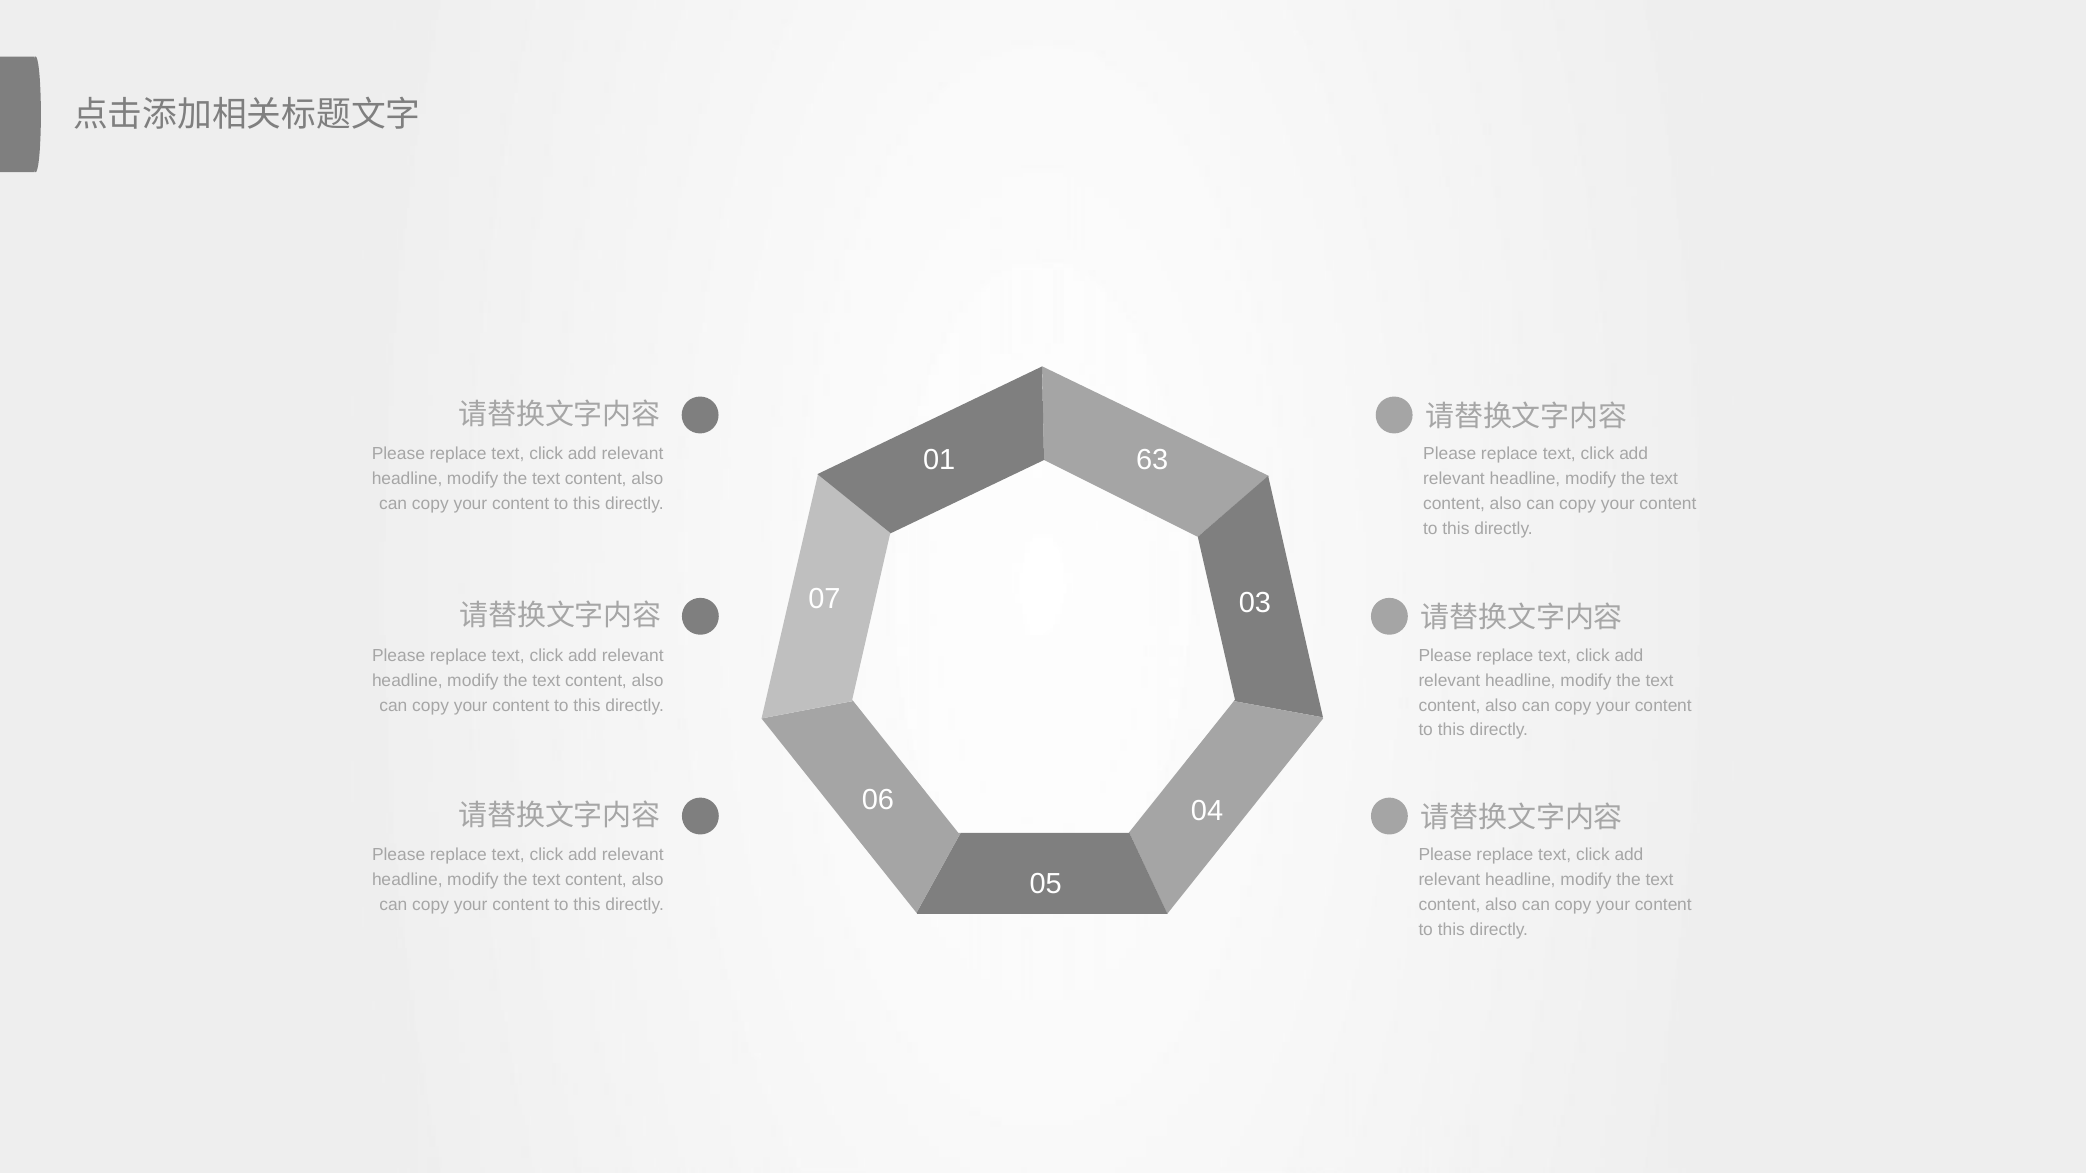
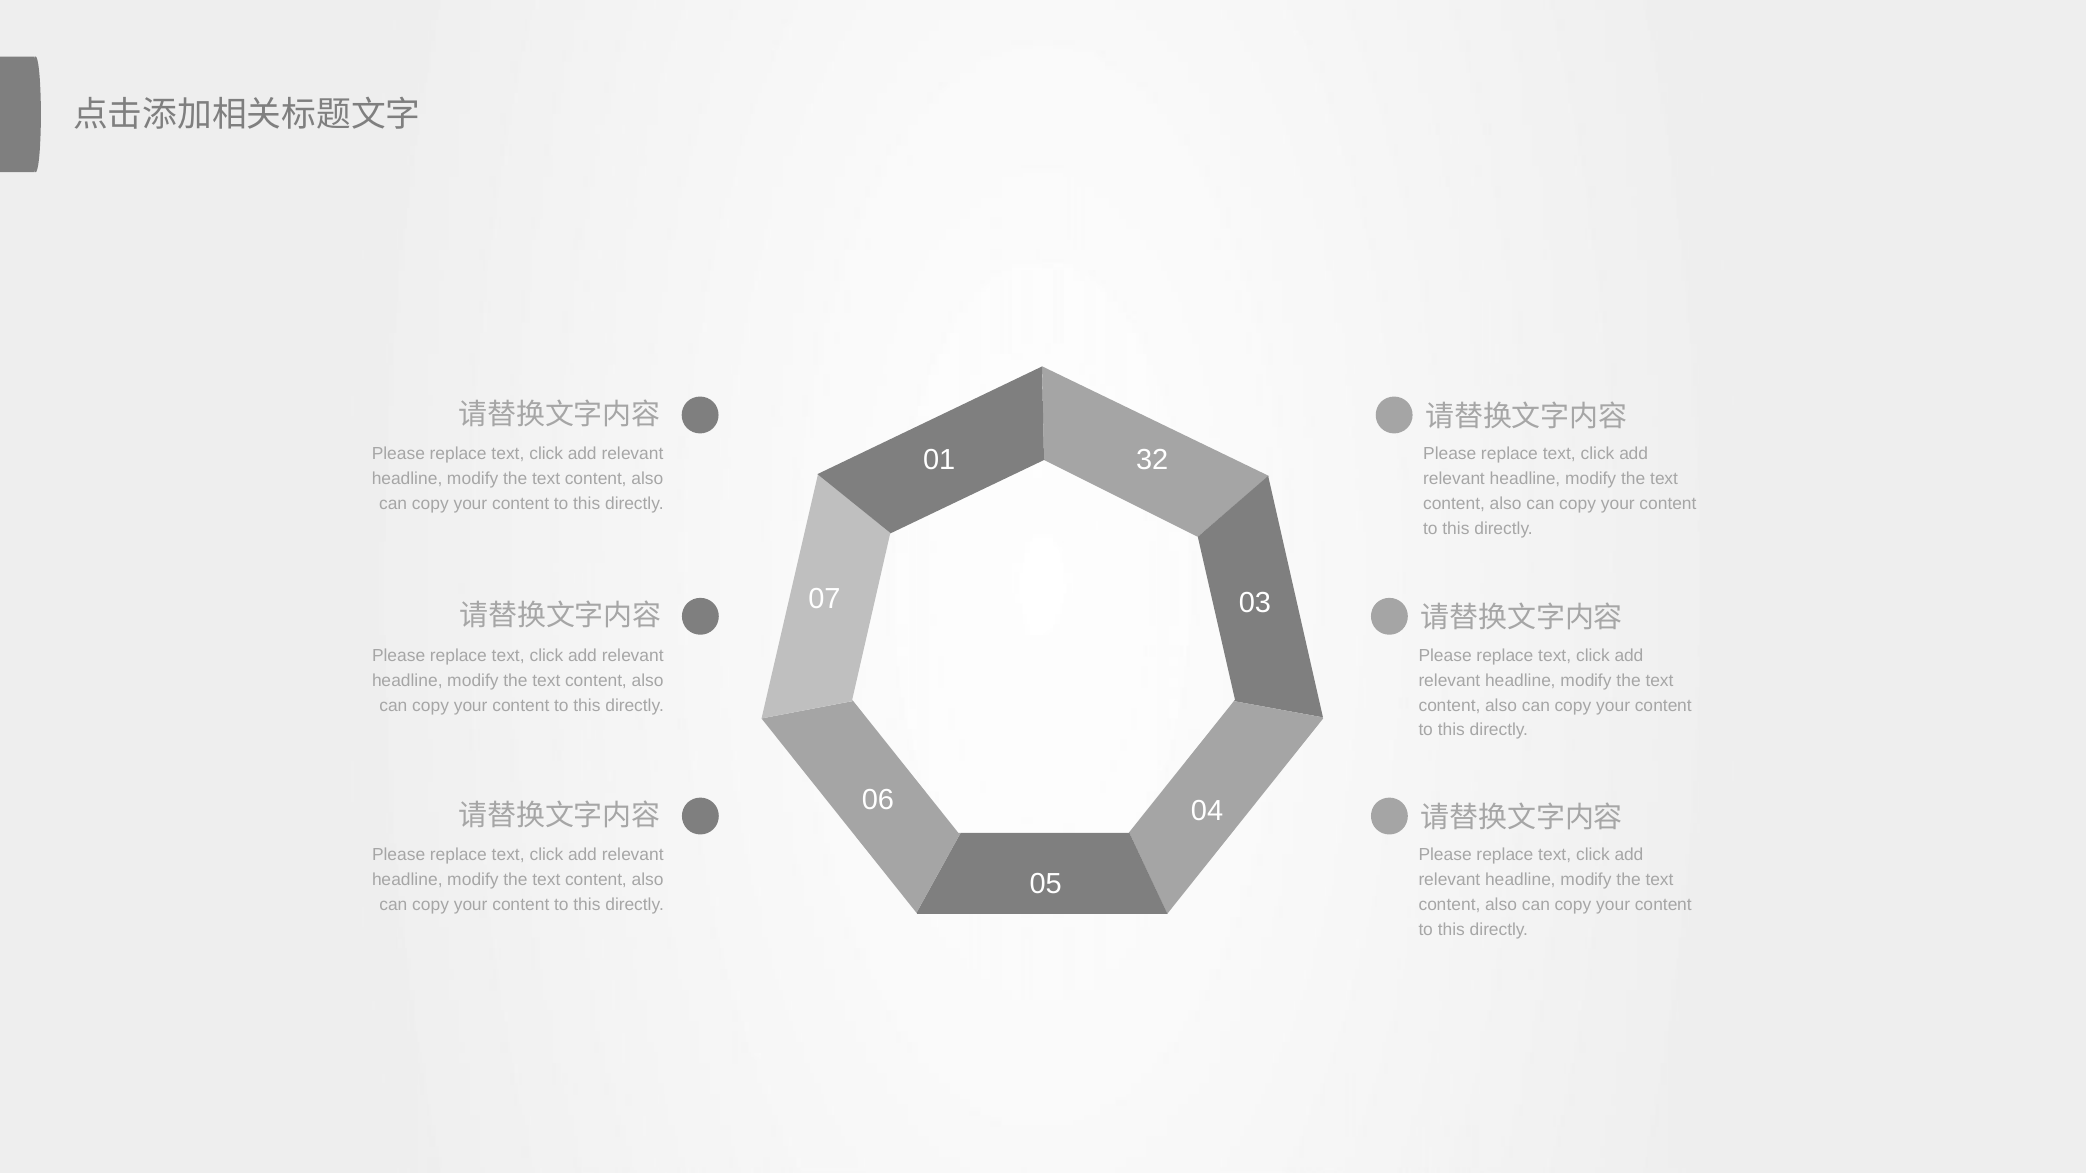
63: 63 -> 32 (1152, 460)
